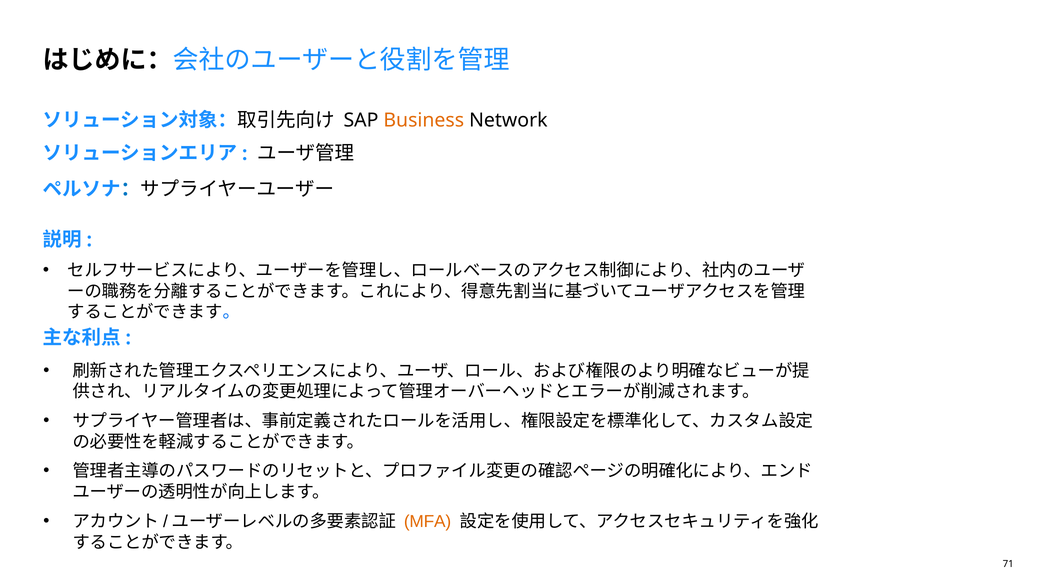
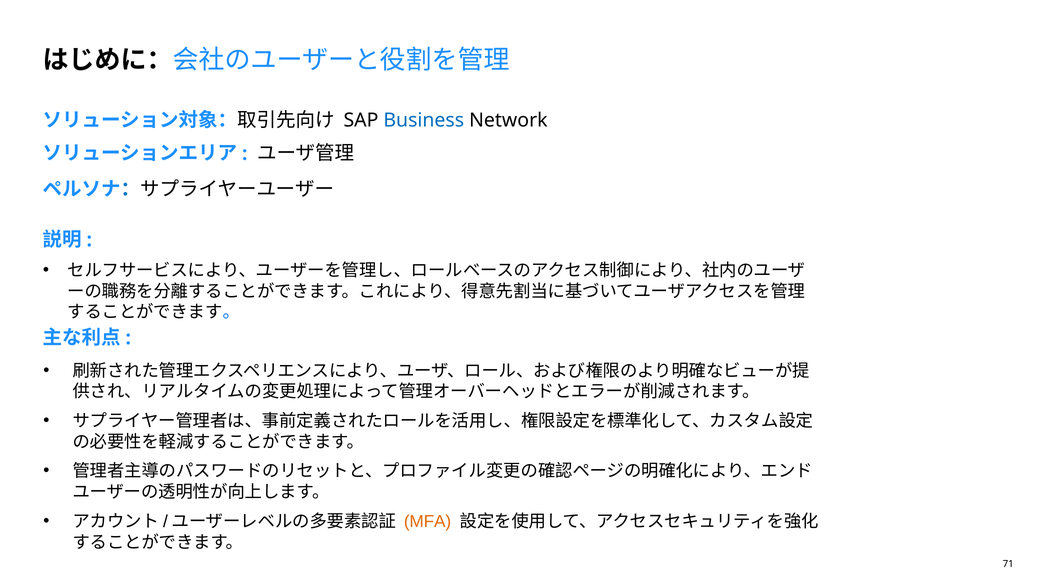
Business colour: orange -> blue (424, 120)
